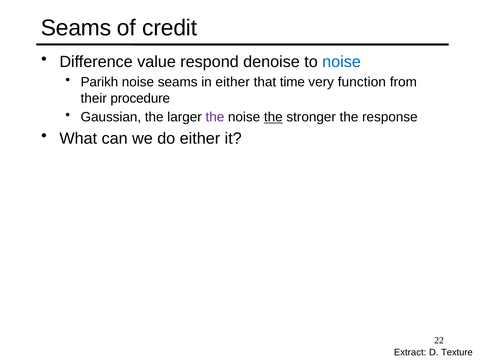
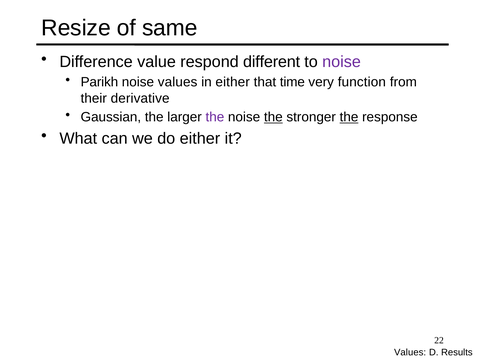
Seams: Seams -> Resize (76, 28)
credit: credit -> same (170, 28)
denoise: denoise -> different (272, 62)
noise colour: blue -> purple (342, 62)
noise seams: seams -> values (178, 82)
procedure: procedure -> derivative (140, 98)
the underline: none -> present (349, 117)
Extract: Extract -> Values (410, 352)
Texture: Texture -> Results (457, 352)
